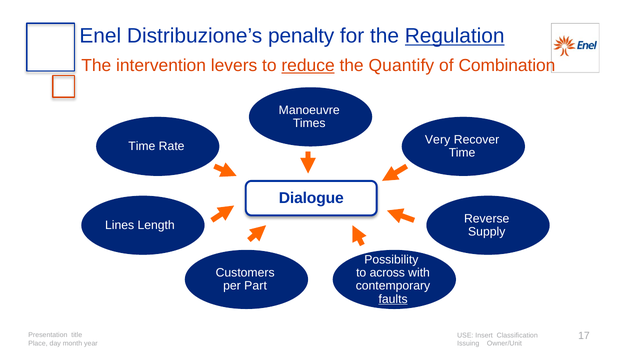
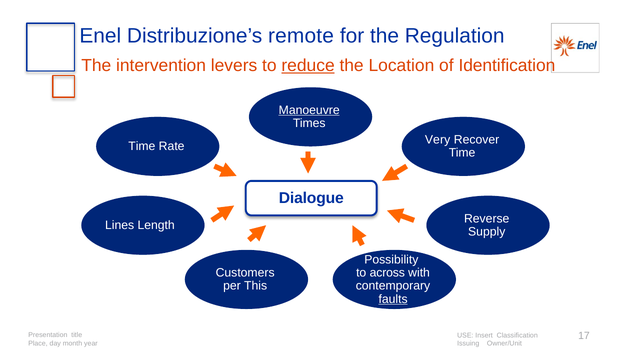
penalty: penalty -> remote (301, 36)
Regulation underline: present -> none (455, 36)
Quantify: Quantify -> Location (401, 65)
Combination: Combination -> Identification (507, 65)
Manoeuvre underline: none -> present (309, 110)
Part: Part -> This (256, 286)
